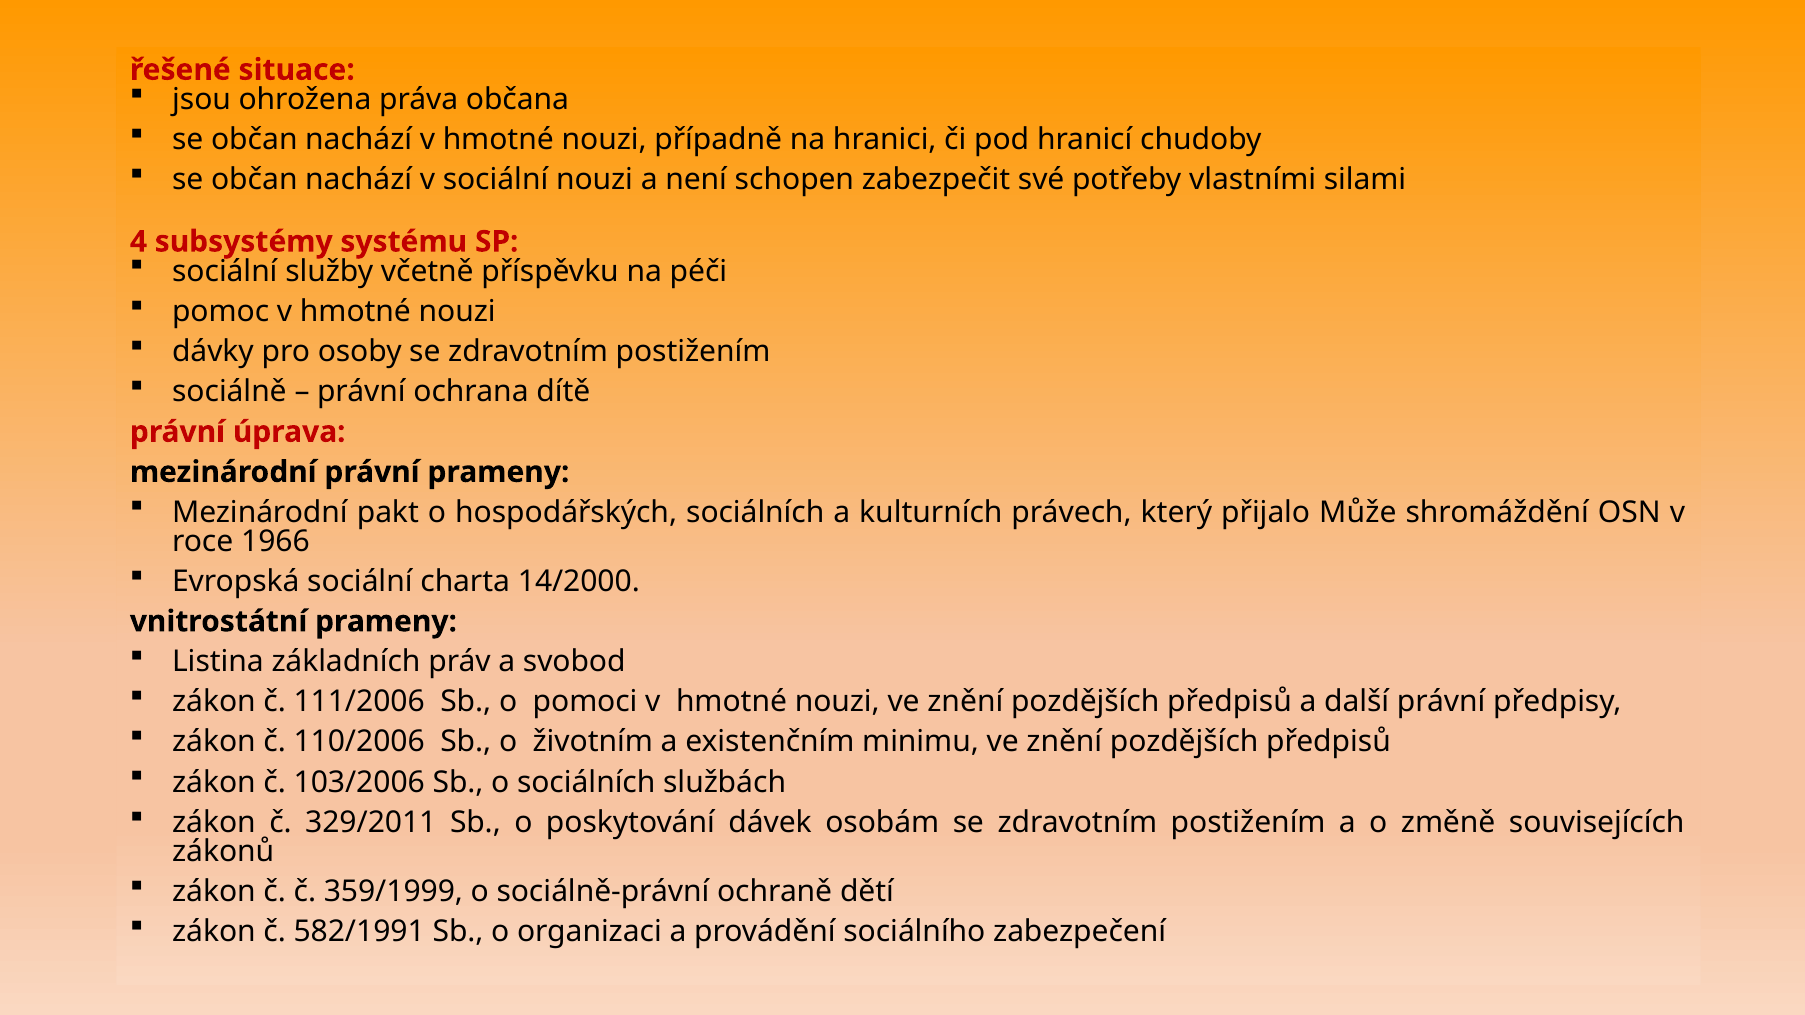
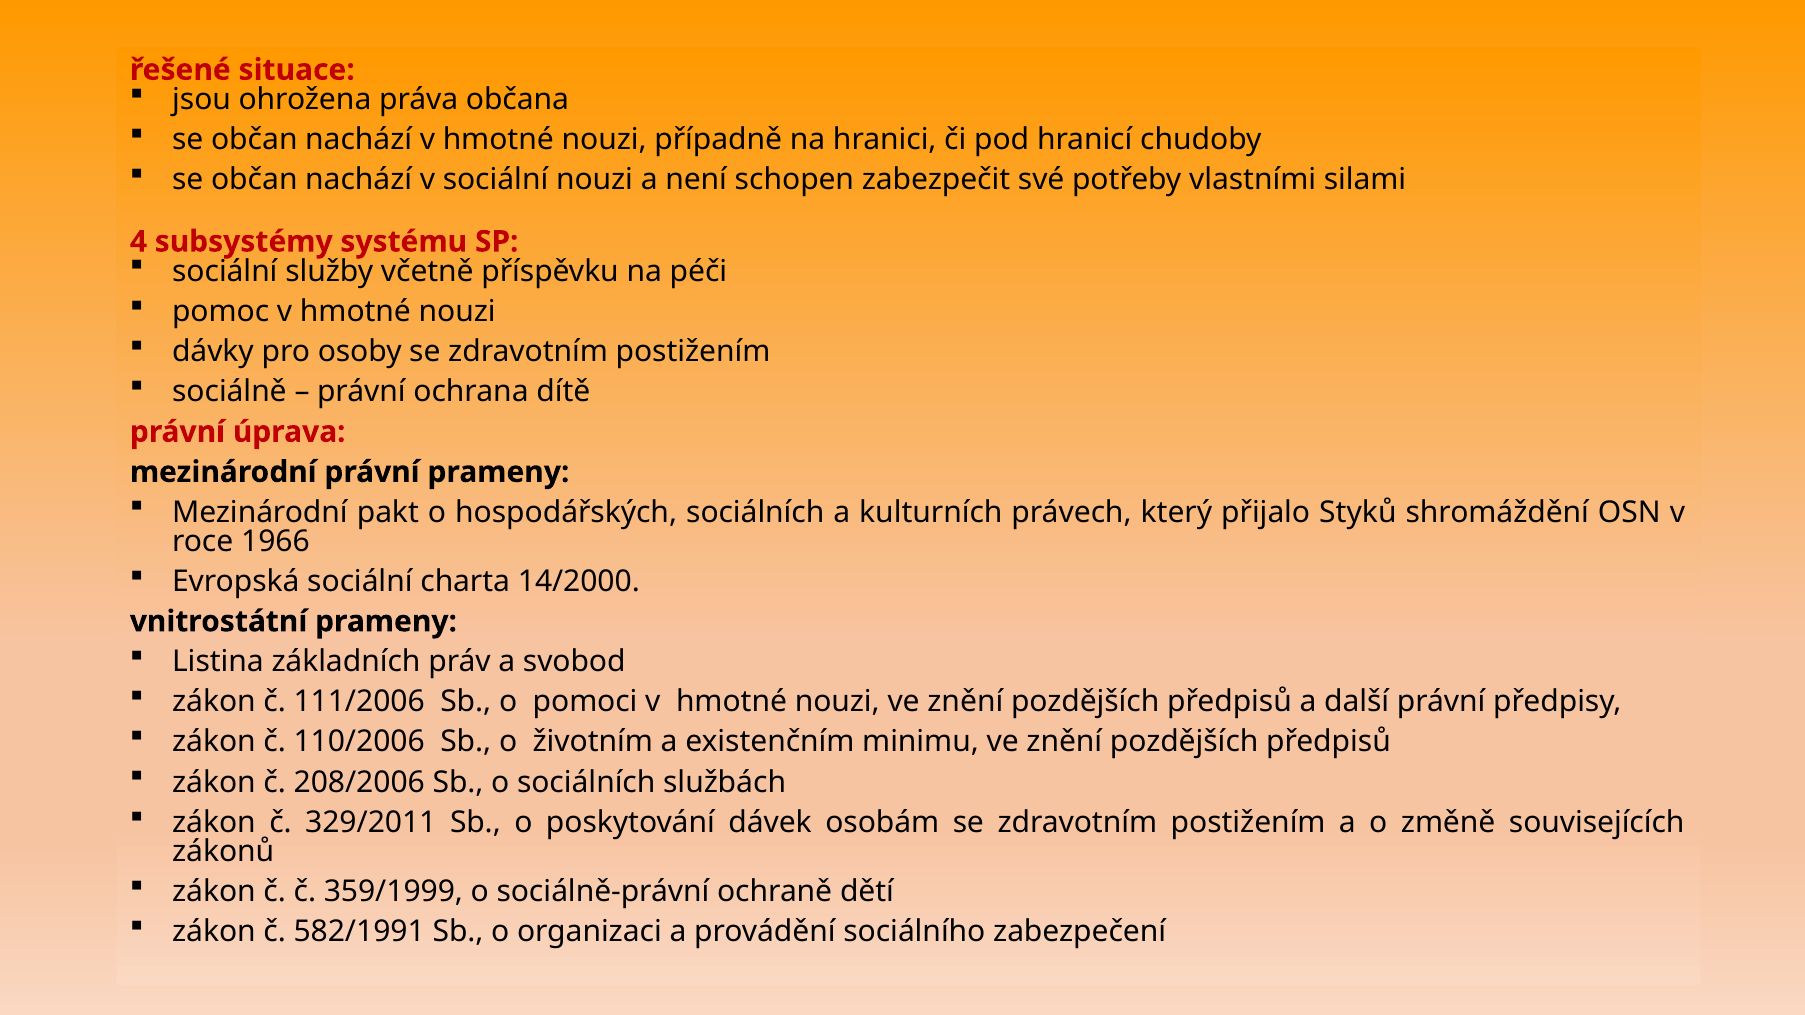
Může: Může -> Styků (1358, 512)
103/2006: 103/2006 -> 208/2006 (359, 782)
